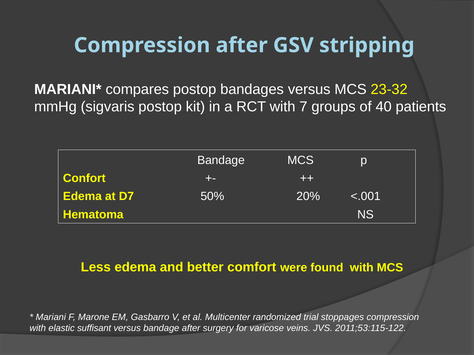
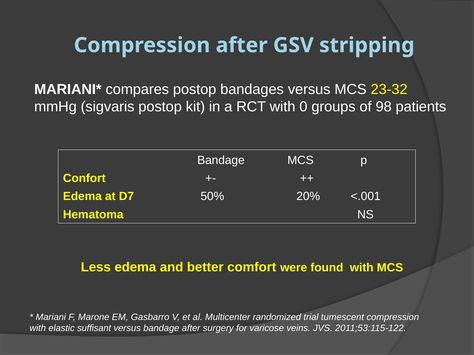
7: 7 -> 0 (303, 107)
40: 40 -> 98 (384, 107)
stoppages: stoppages -> tumescent (342, 317)
